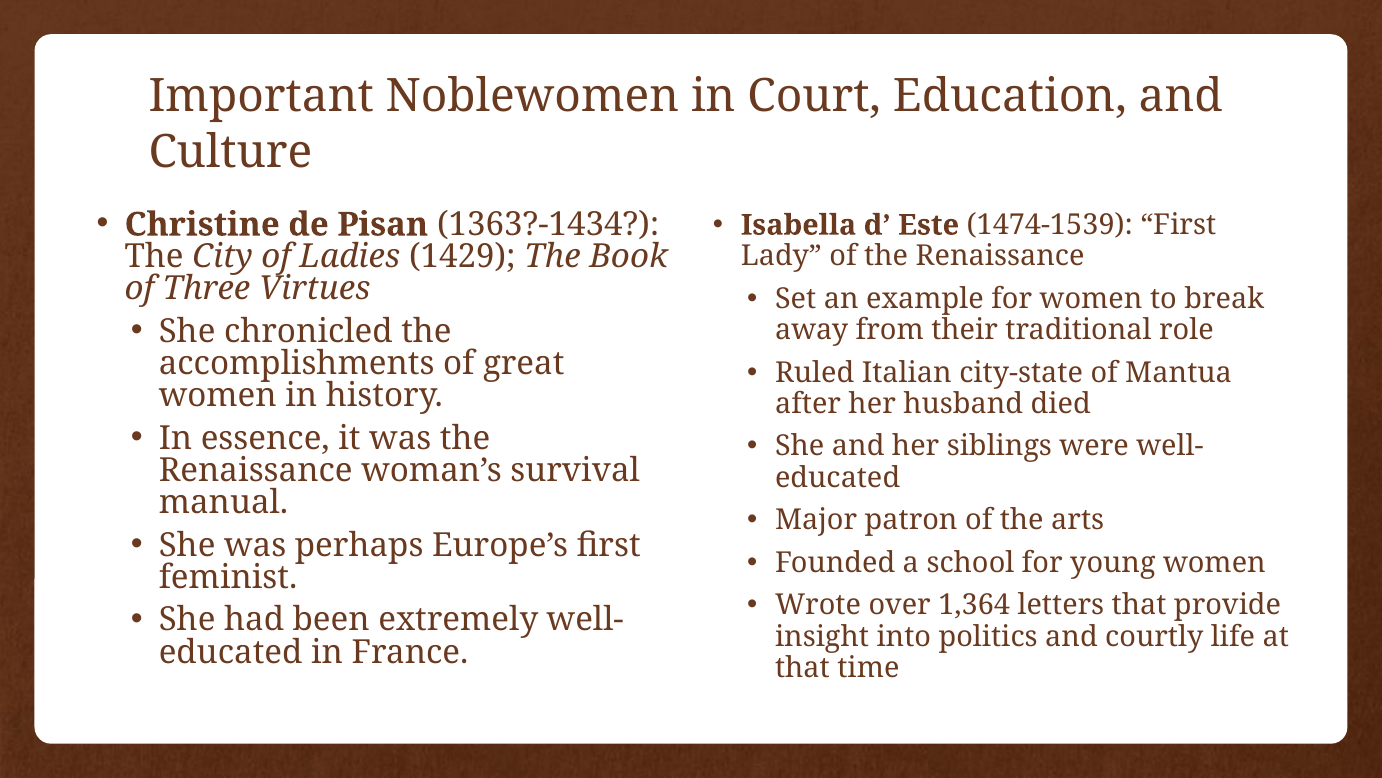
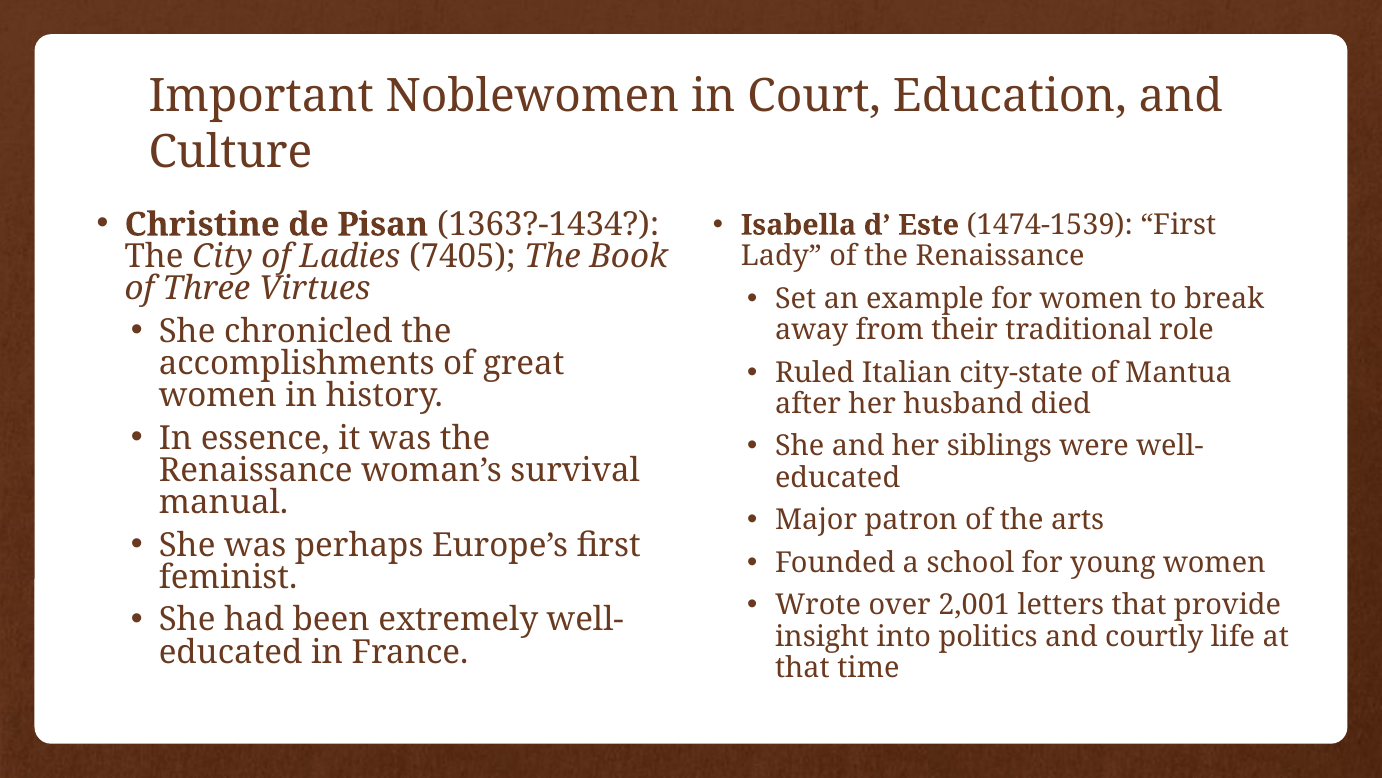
1429: 1429 -> 7405 (462, 257)
1,364: 1,364 -> 2,001 (974, 605)
